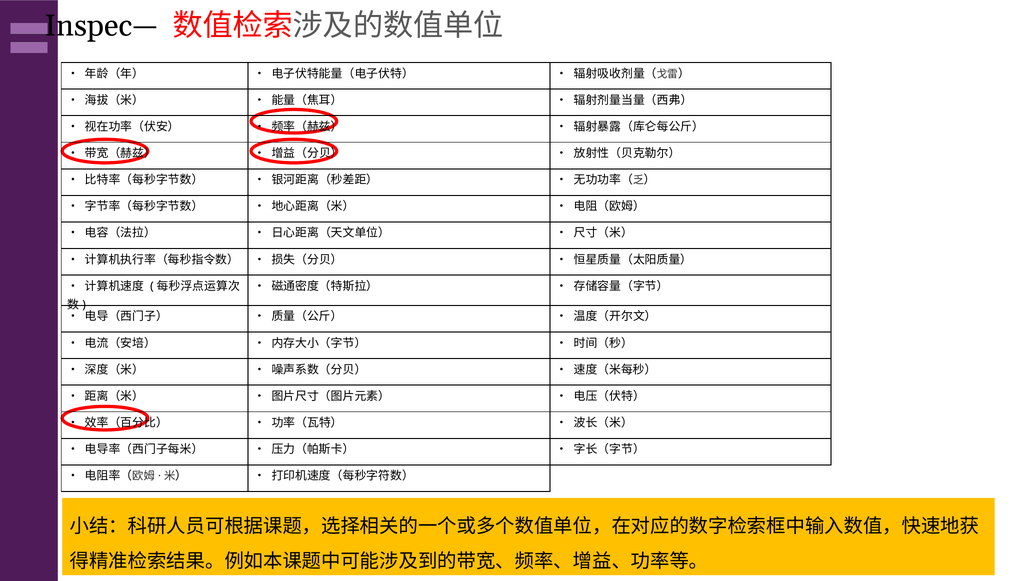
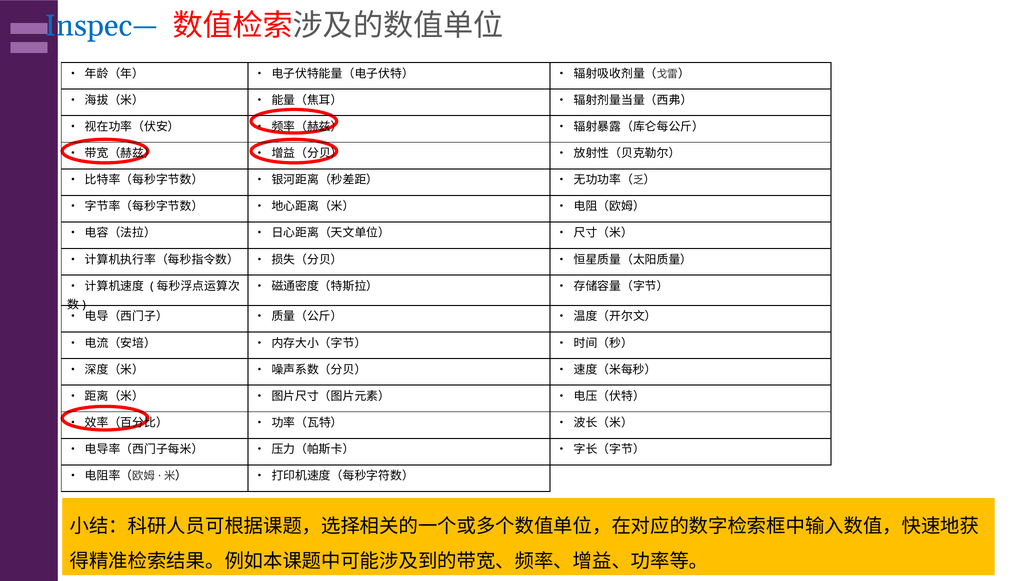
Inspec— colour: black -> blue (101, 26)
